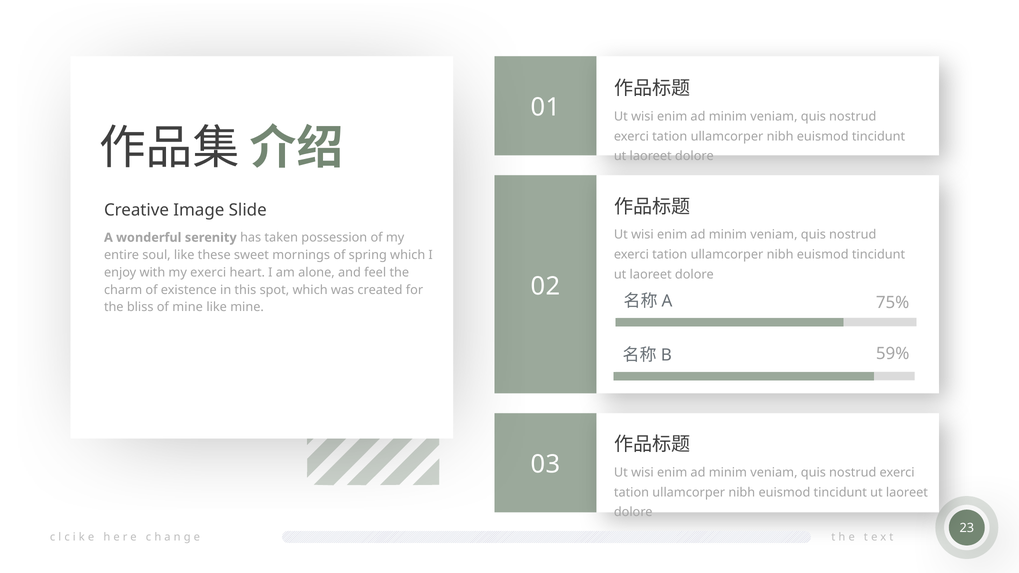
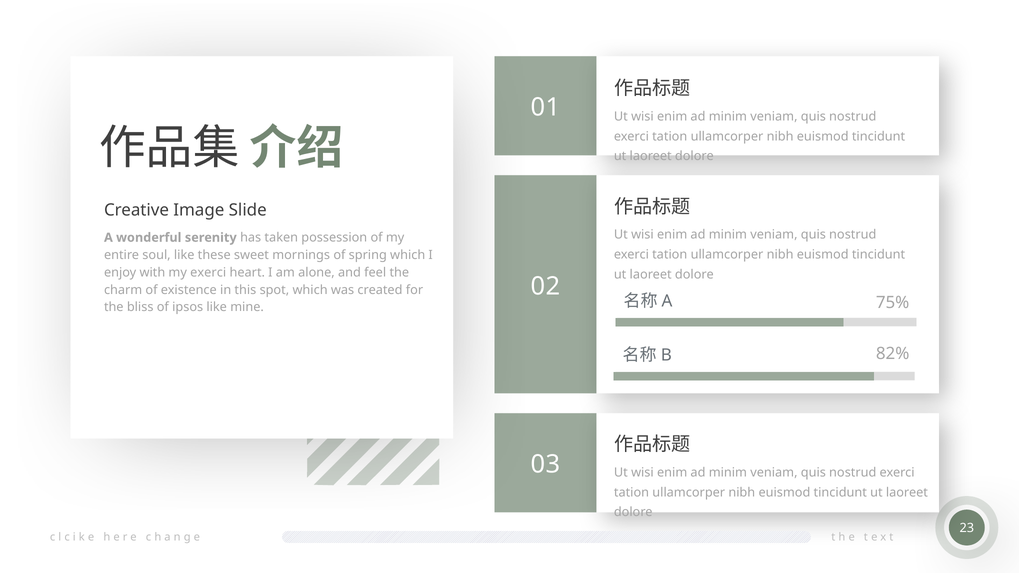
of mine: mine -> ipsos (188, 307)
59%: 59% -> 82% (893, 354)
